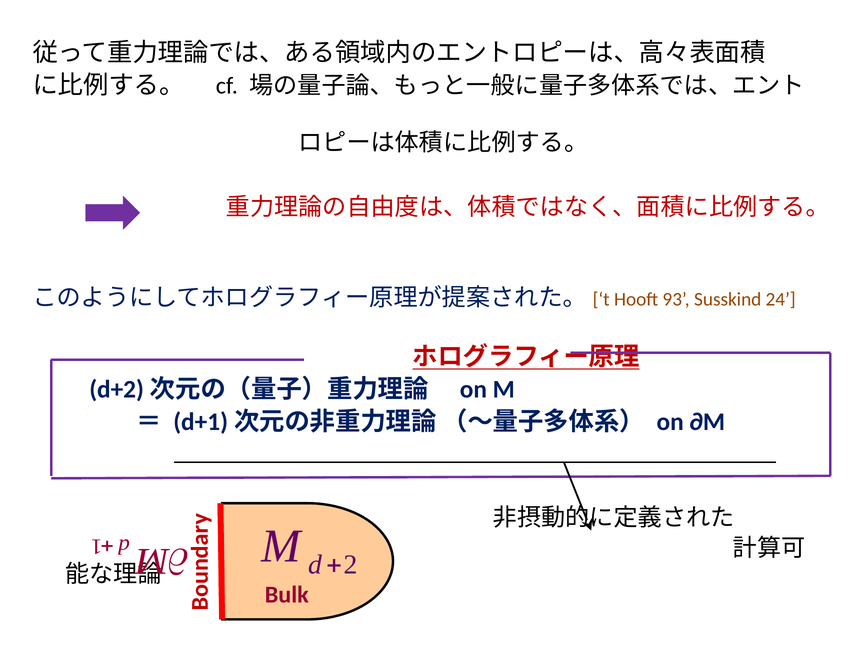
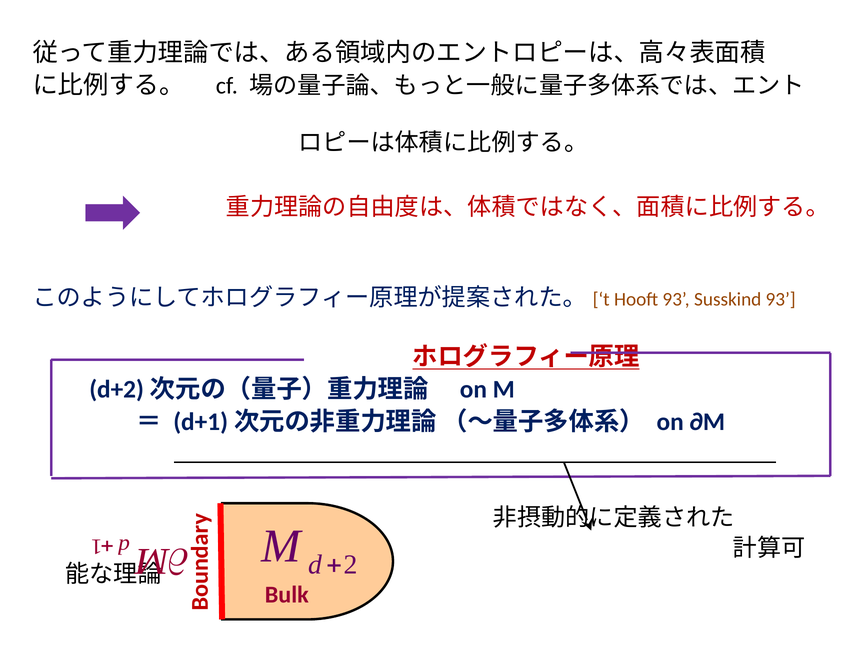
Susskind 24: 24 -> 93 (781, 299)
